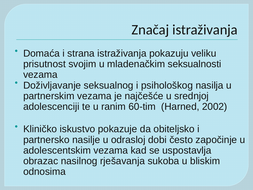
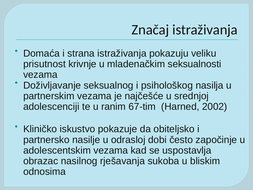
svojim: svojim -> krivnje (82, 64)
60-tim: 60-tim -> 67-tim (142, 107)
